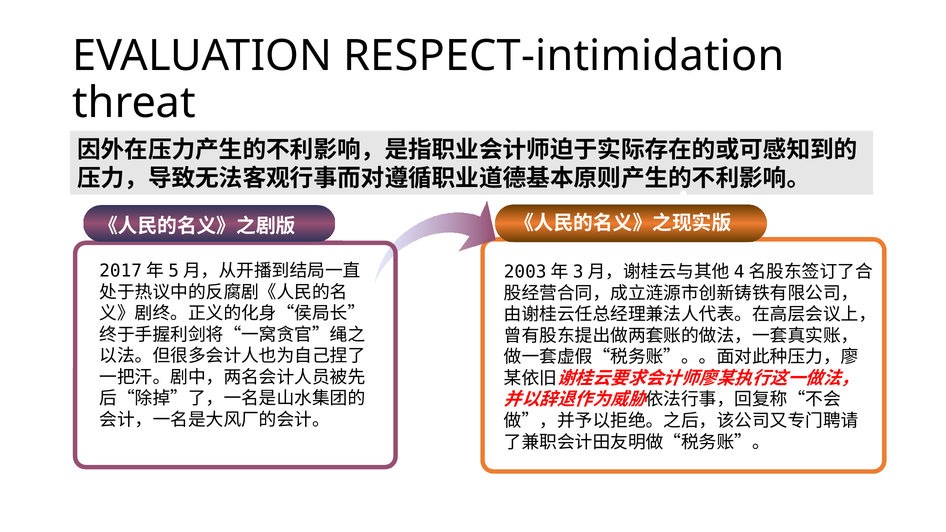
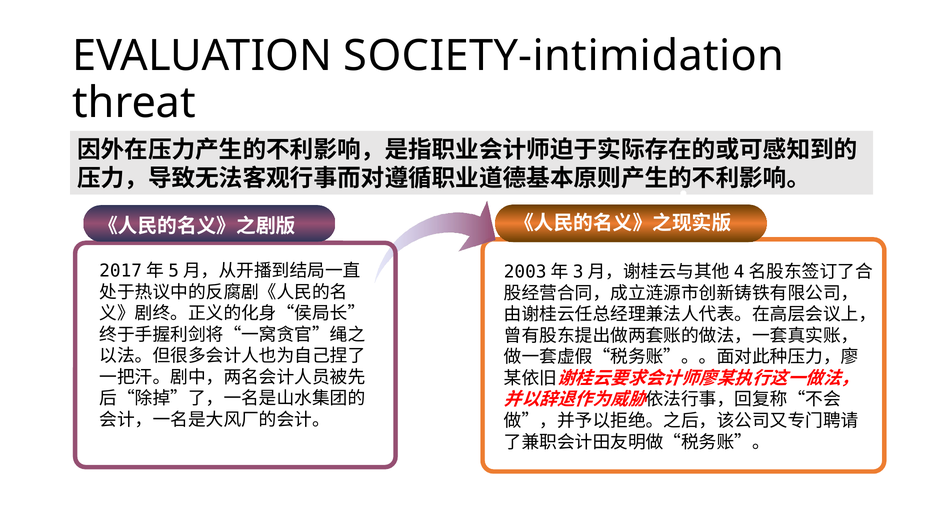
RESPECT-intimidation: RESPECT-intimidation -> SOCIETY-intimidation (564, 56)
